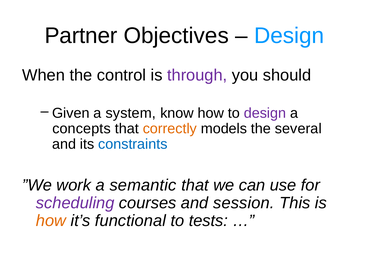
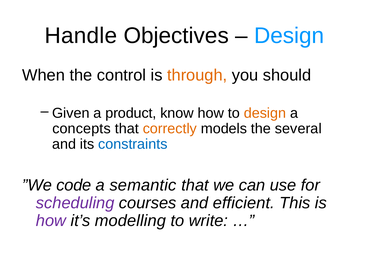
Partner: Partner -> Handle (81, 36)
through colour: purple -> orange (197, 75)
system: system -> product (131, 113)
design colour: purple -> orange (265, 113)
work: work -> code (74, 185)
session: session -> efficient (244, 203)
how colour: orange -> purple (51, 220)
functional: functional -> modelling (130, 220)
tests: tests -> write (208, 220)
